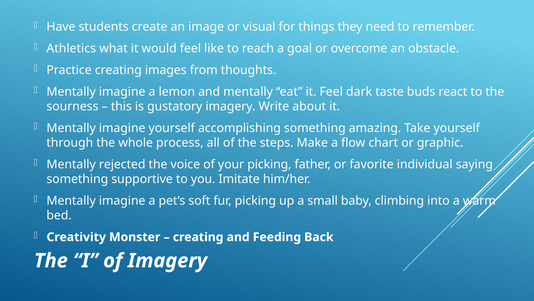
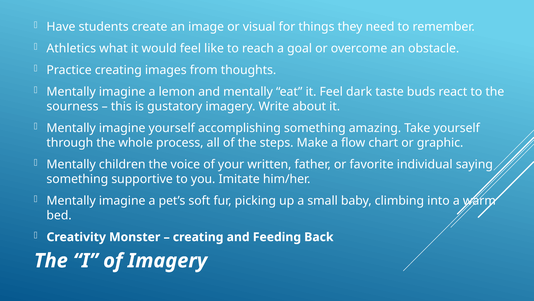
rejected: rejected -> children (122, 164)
your picking: picking -> written (269, 164)
